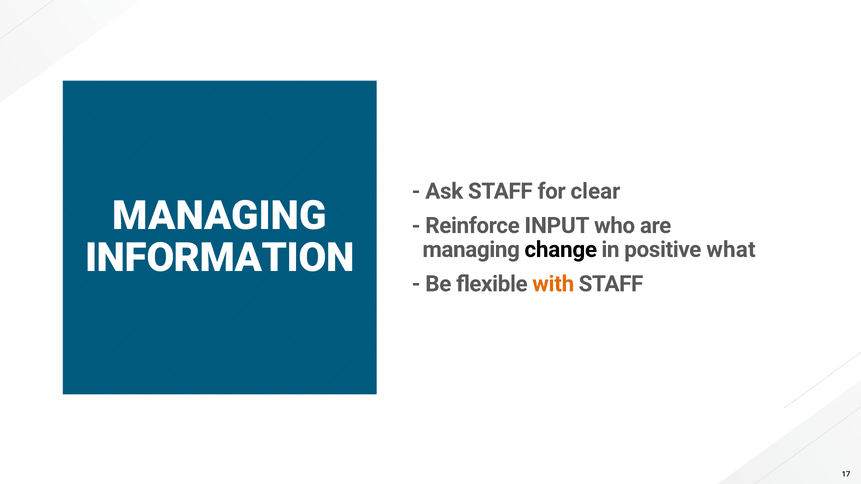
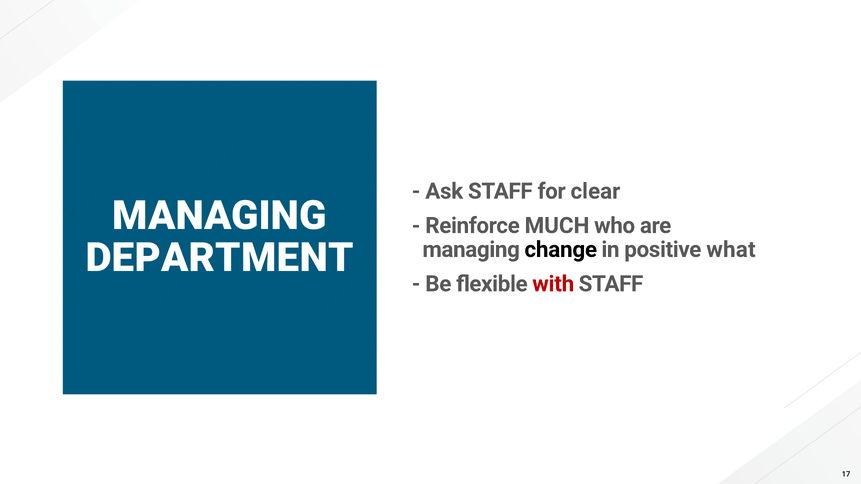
INPUT: INPUT -> MUCH (557, 226)
INFORMATION: INFORMATION -> DEPARTMENT (220, 258)
with colour: orange -> red (553, 284)
